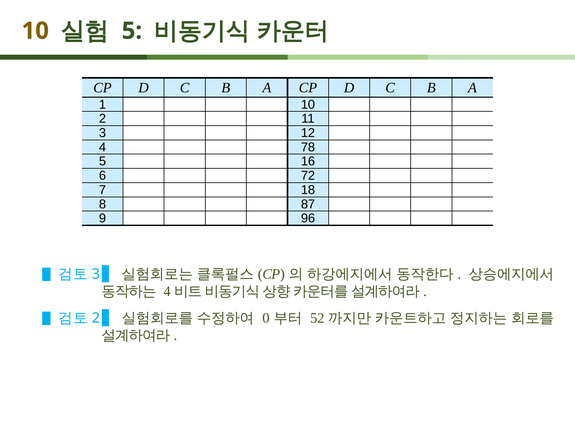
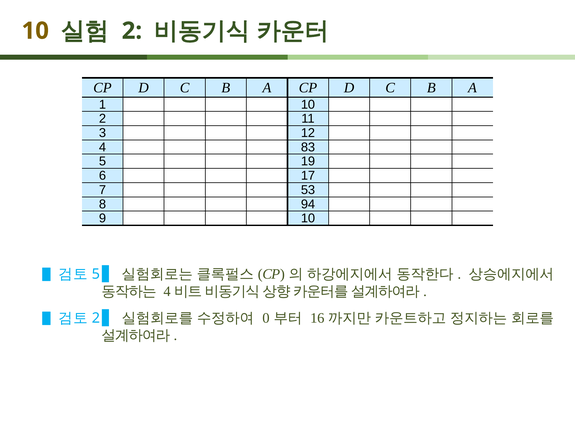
5: 5 -> 2 (132, 31)
78: 78 -> 83 (308, 147)
16: 16 -> 19 (308, 161)
72: 72 -> 17 (308, 175)
18: 18 -> 53 (308, 190)
87: 87 -> 94 (308, 204)
9 96: 96 -> 10 (308, 218)
3: 3 -> 5 (96, 274)
52: 52 -> 16 (317, 318)
